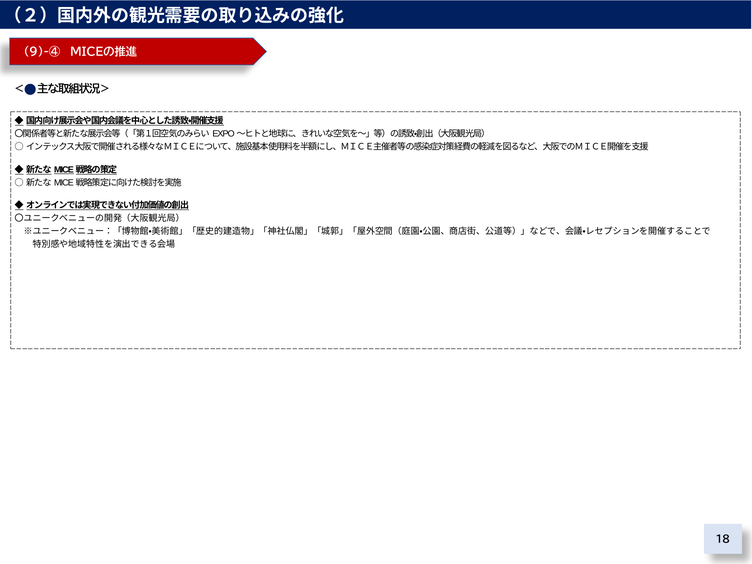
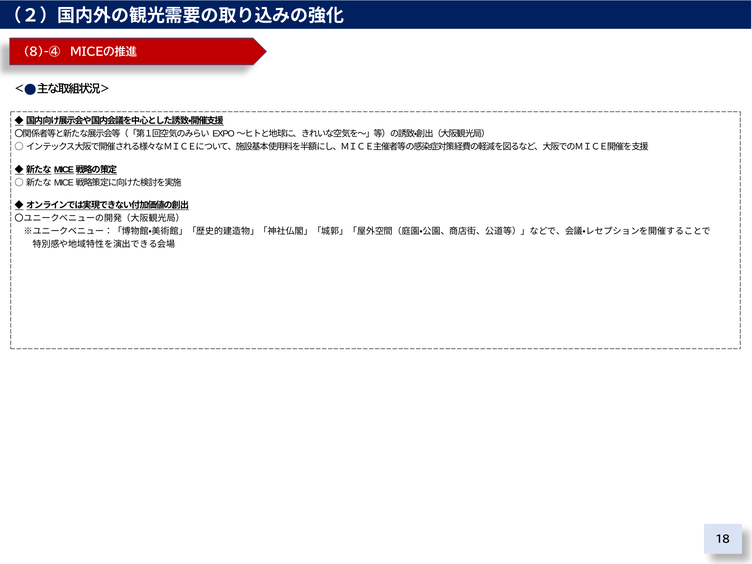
9)-④: 9)-④ -> 8)-④ (42, 52)
